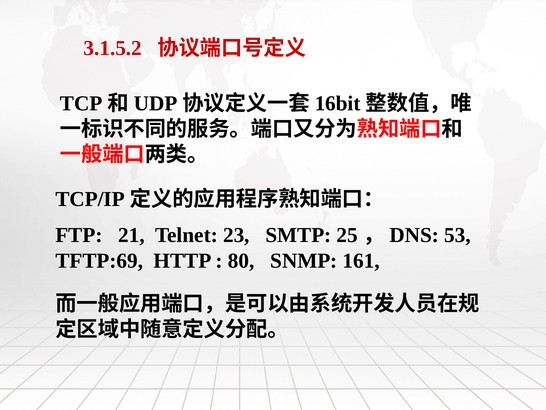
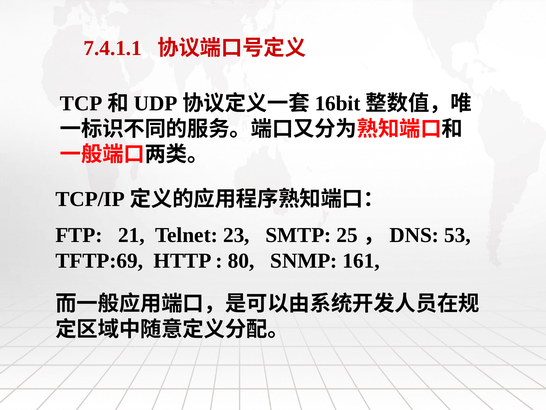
3.1.5.2: 3.1.5.2 -> 7.4.1.1 (113, 48)
